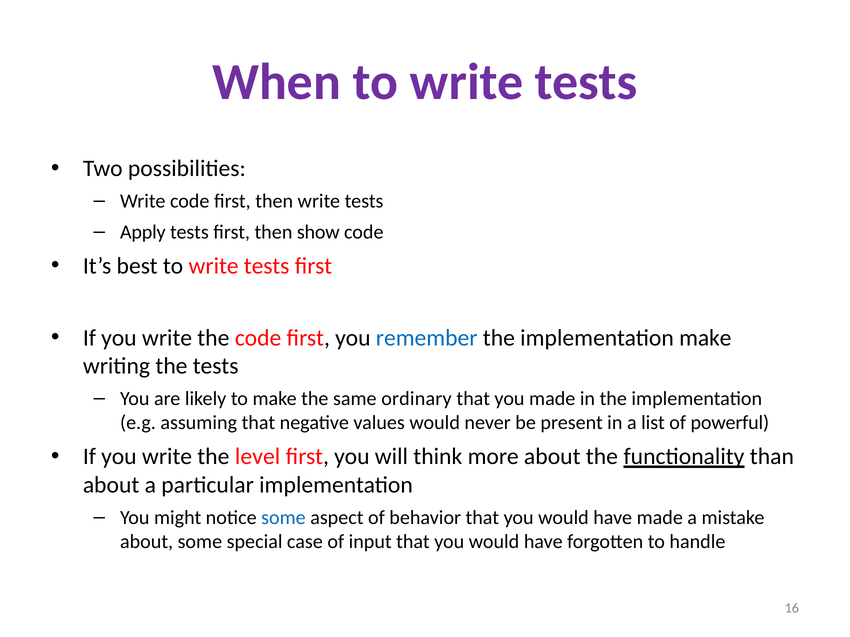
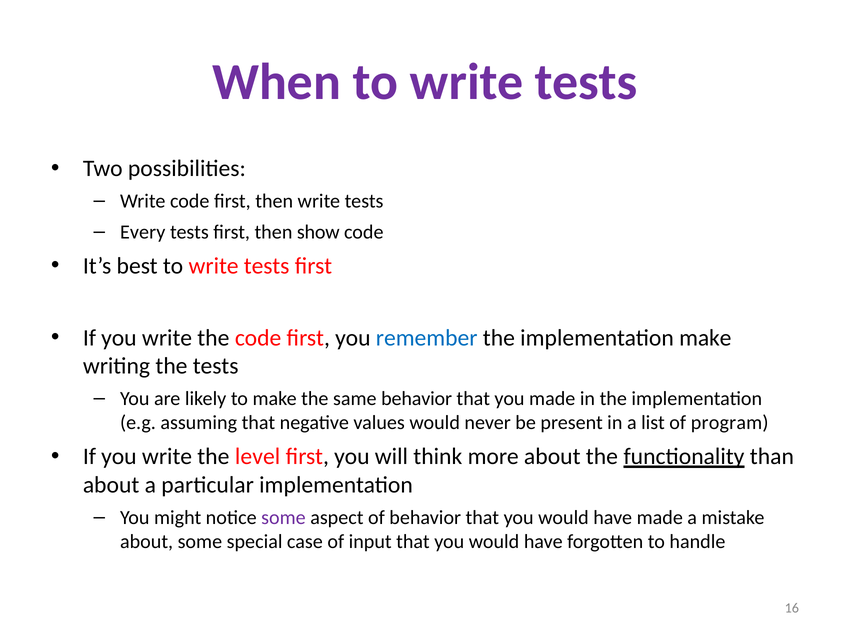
Apply: Apply -> Every (143, 232)
same ordinary: ordinary -> behavior (417, 399)
powerful: powerful -> program (730, 423)
some colour: blue -> purple (283, 518)
